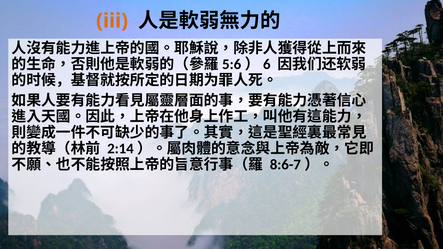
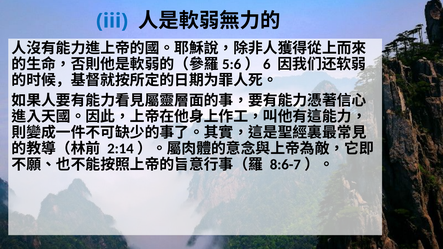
iii colour: orange -> blue (112, 21)
